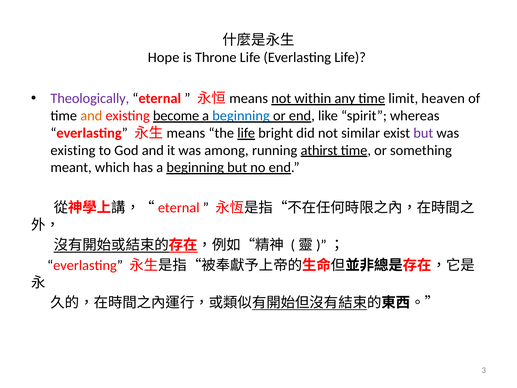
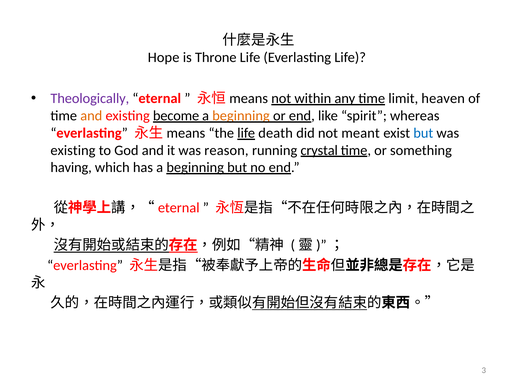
beginning colour: blue -> orange (241, 116)
bright: bright -> death (276, 133)
similar: similar -> meant (361, 133)
but colour: purple -> blue (423, 133)
among: among -> reason (226, 150)
athirst: athirst -> crystal (319, 150)
meant: meant -> having (71, 167)
